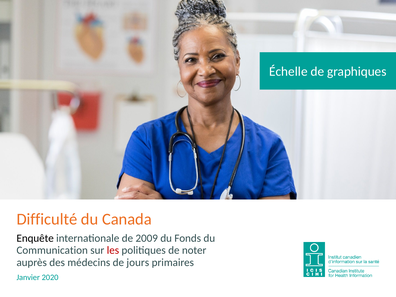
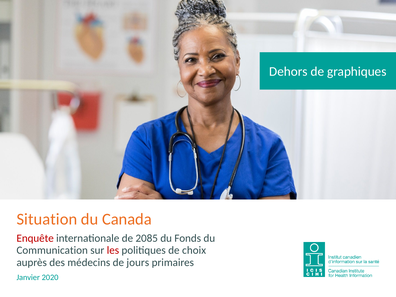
Échelle: Échelle -> Dehors (288, 71)
Difficulté: Difficulté -> Situation (47, 219)
Enquête colour: black -> red (35, 238)
2009: 2009 -> 2085 (147, 238)
noter: noter -> choix (194, 250)
